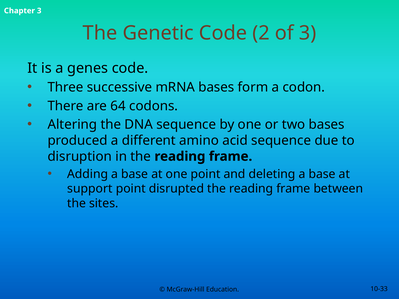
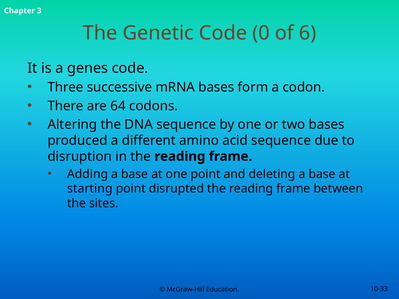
2: 2 -> 0 (261, 33)
of 3: 3 -> 6 (308, 33)
support: support -> starting (90, 189)
